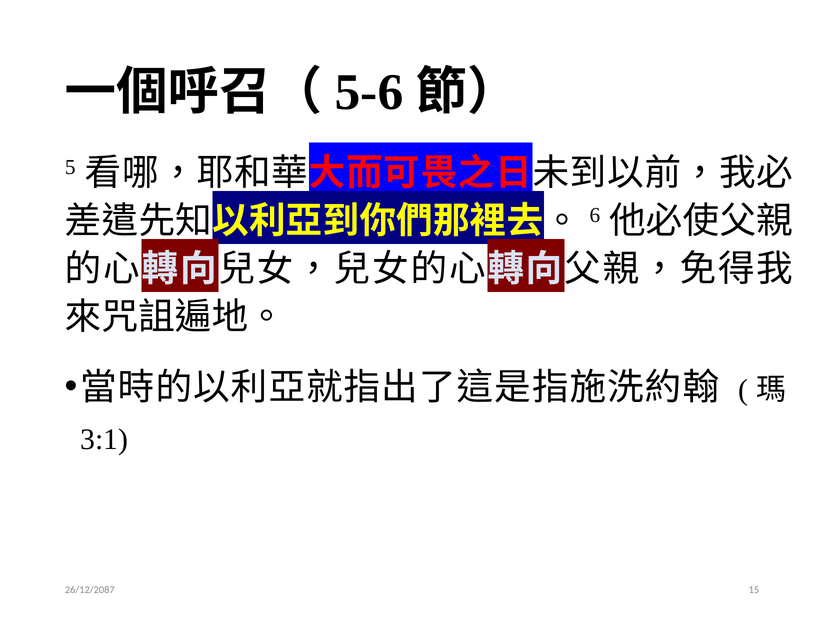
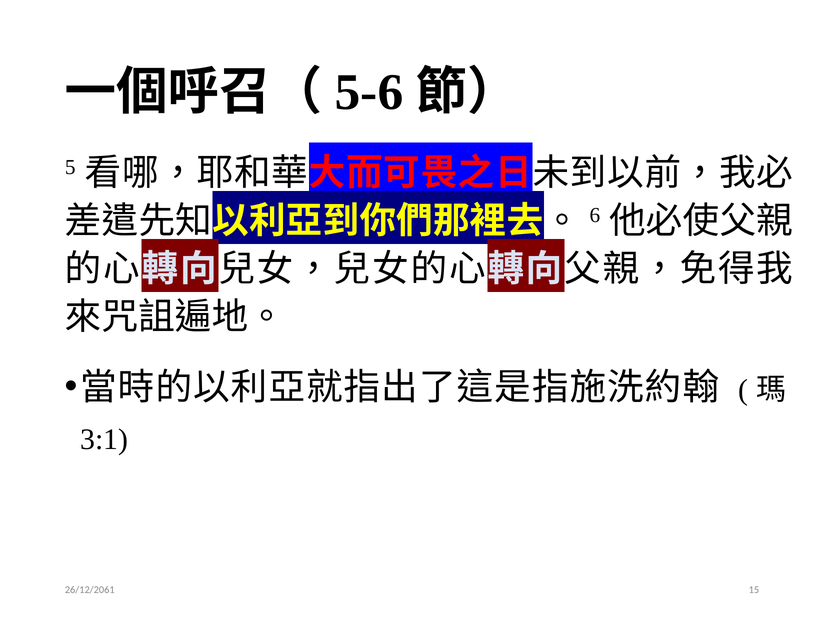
26/12/2087: 26/12/2087 -> 26/12/2061 (90, 590)
